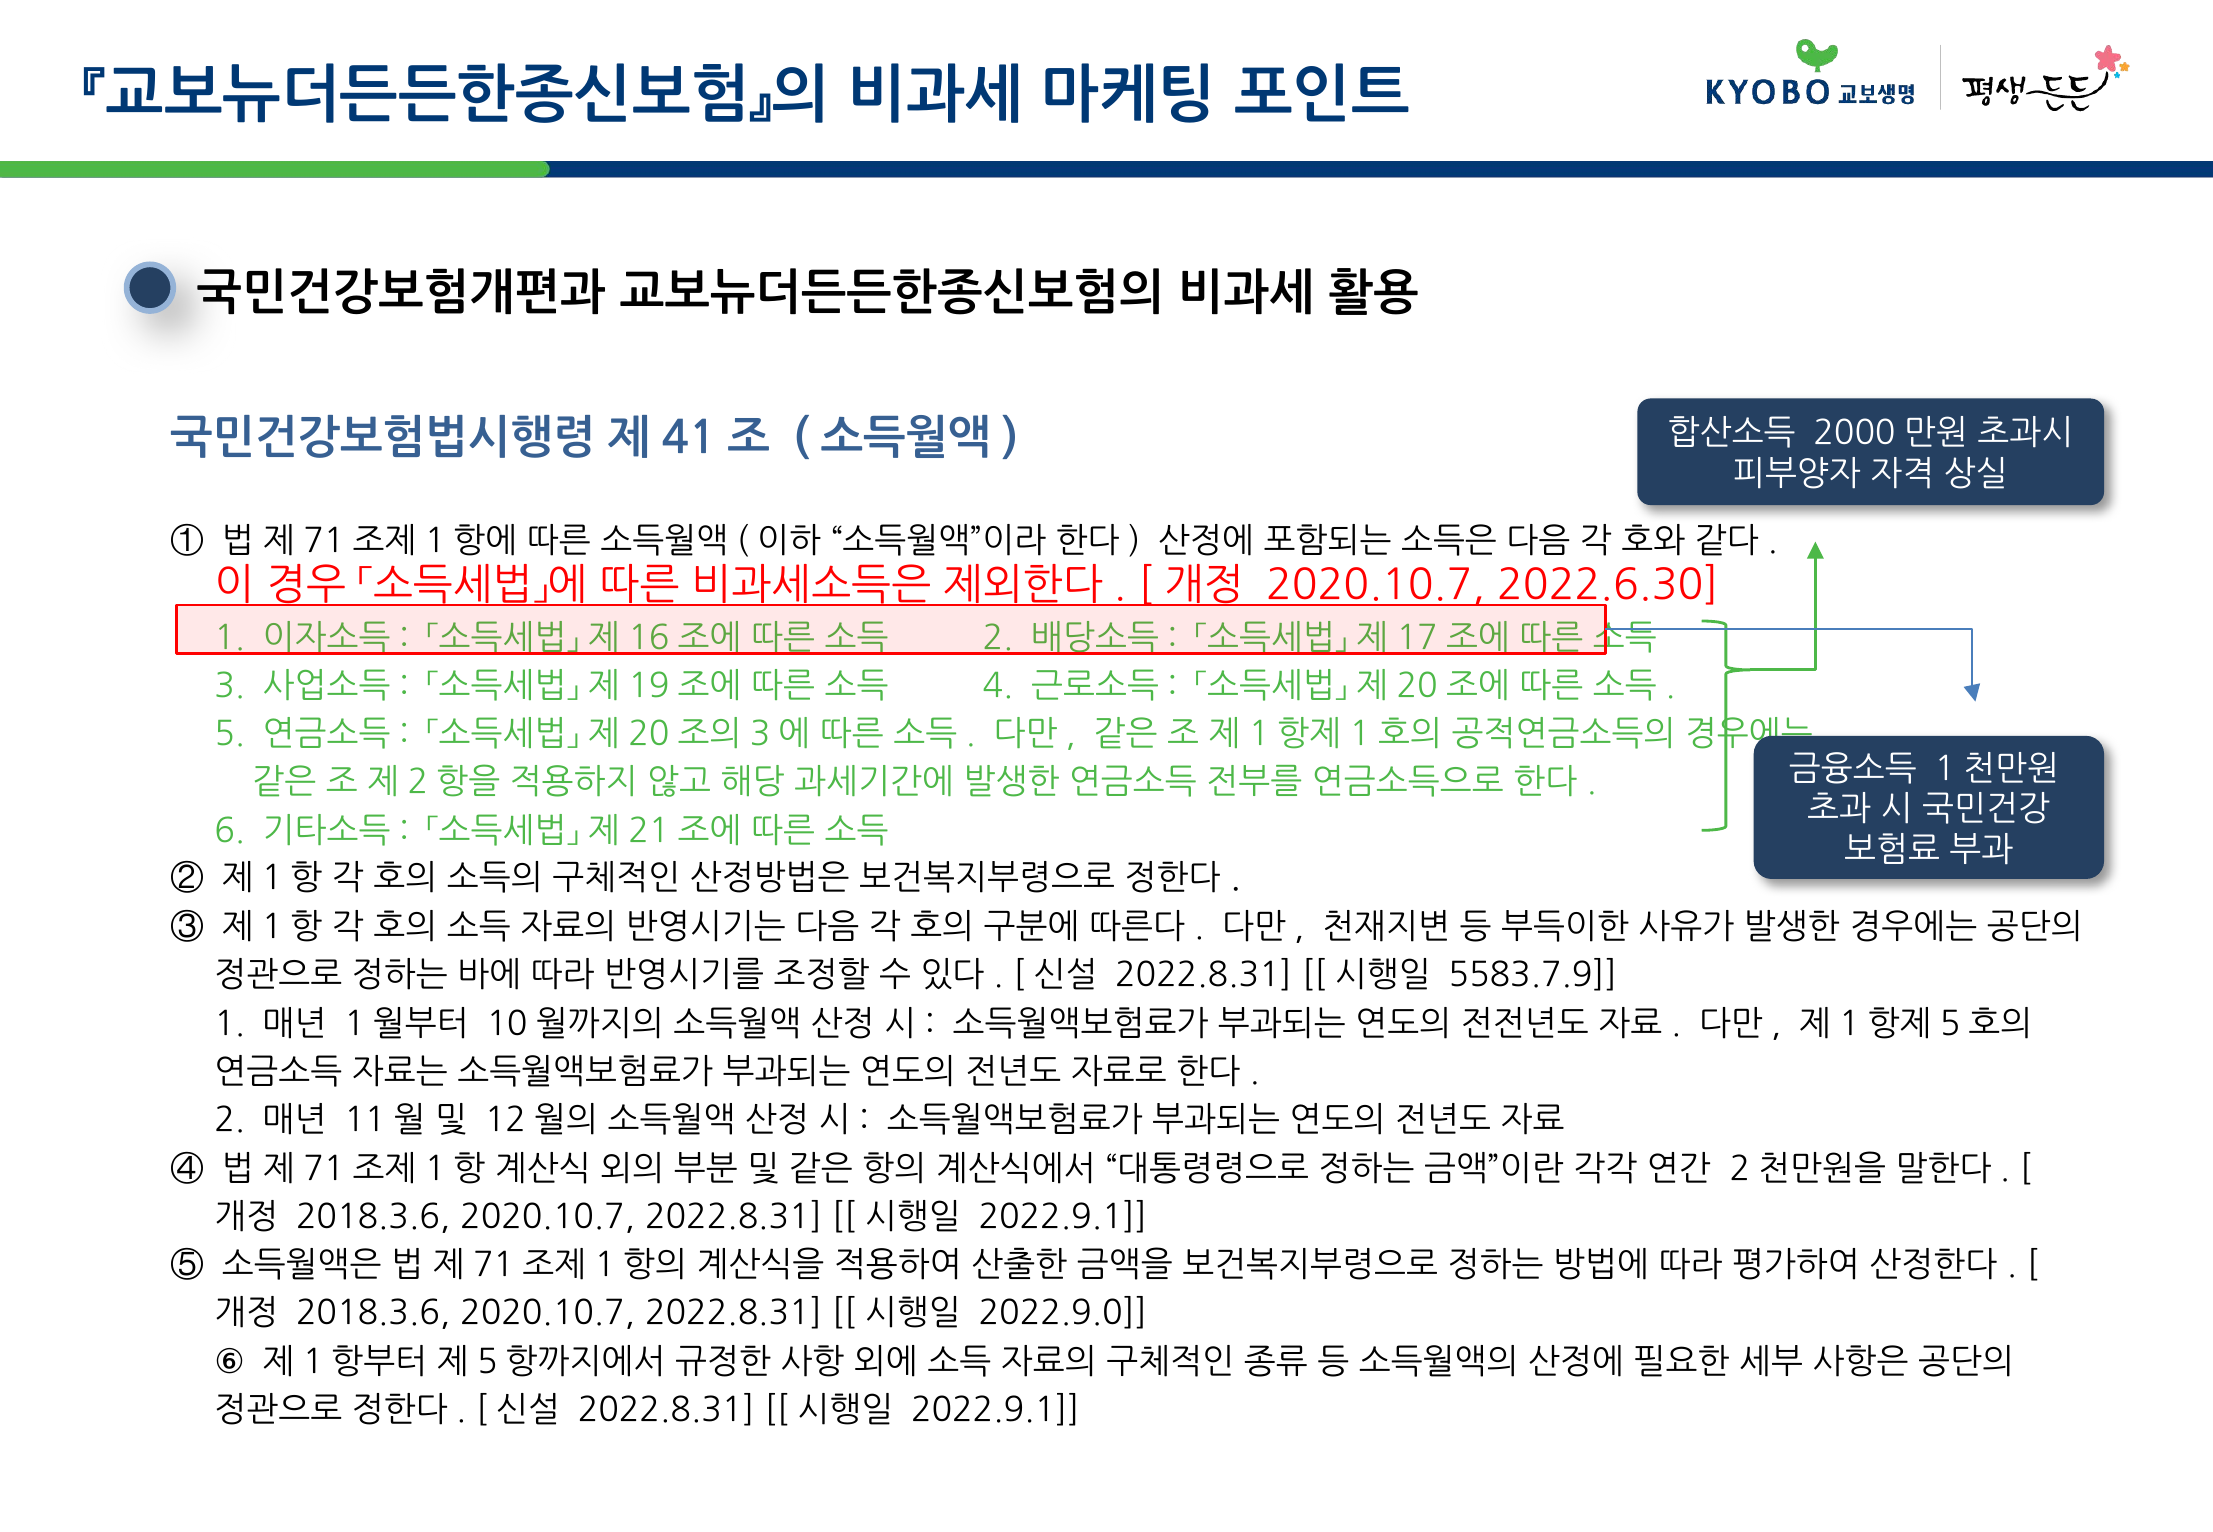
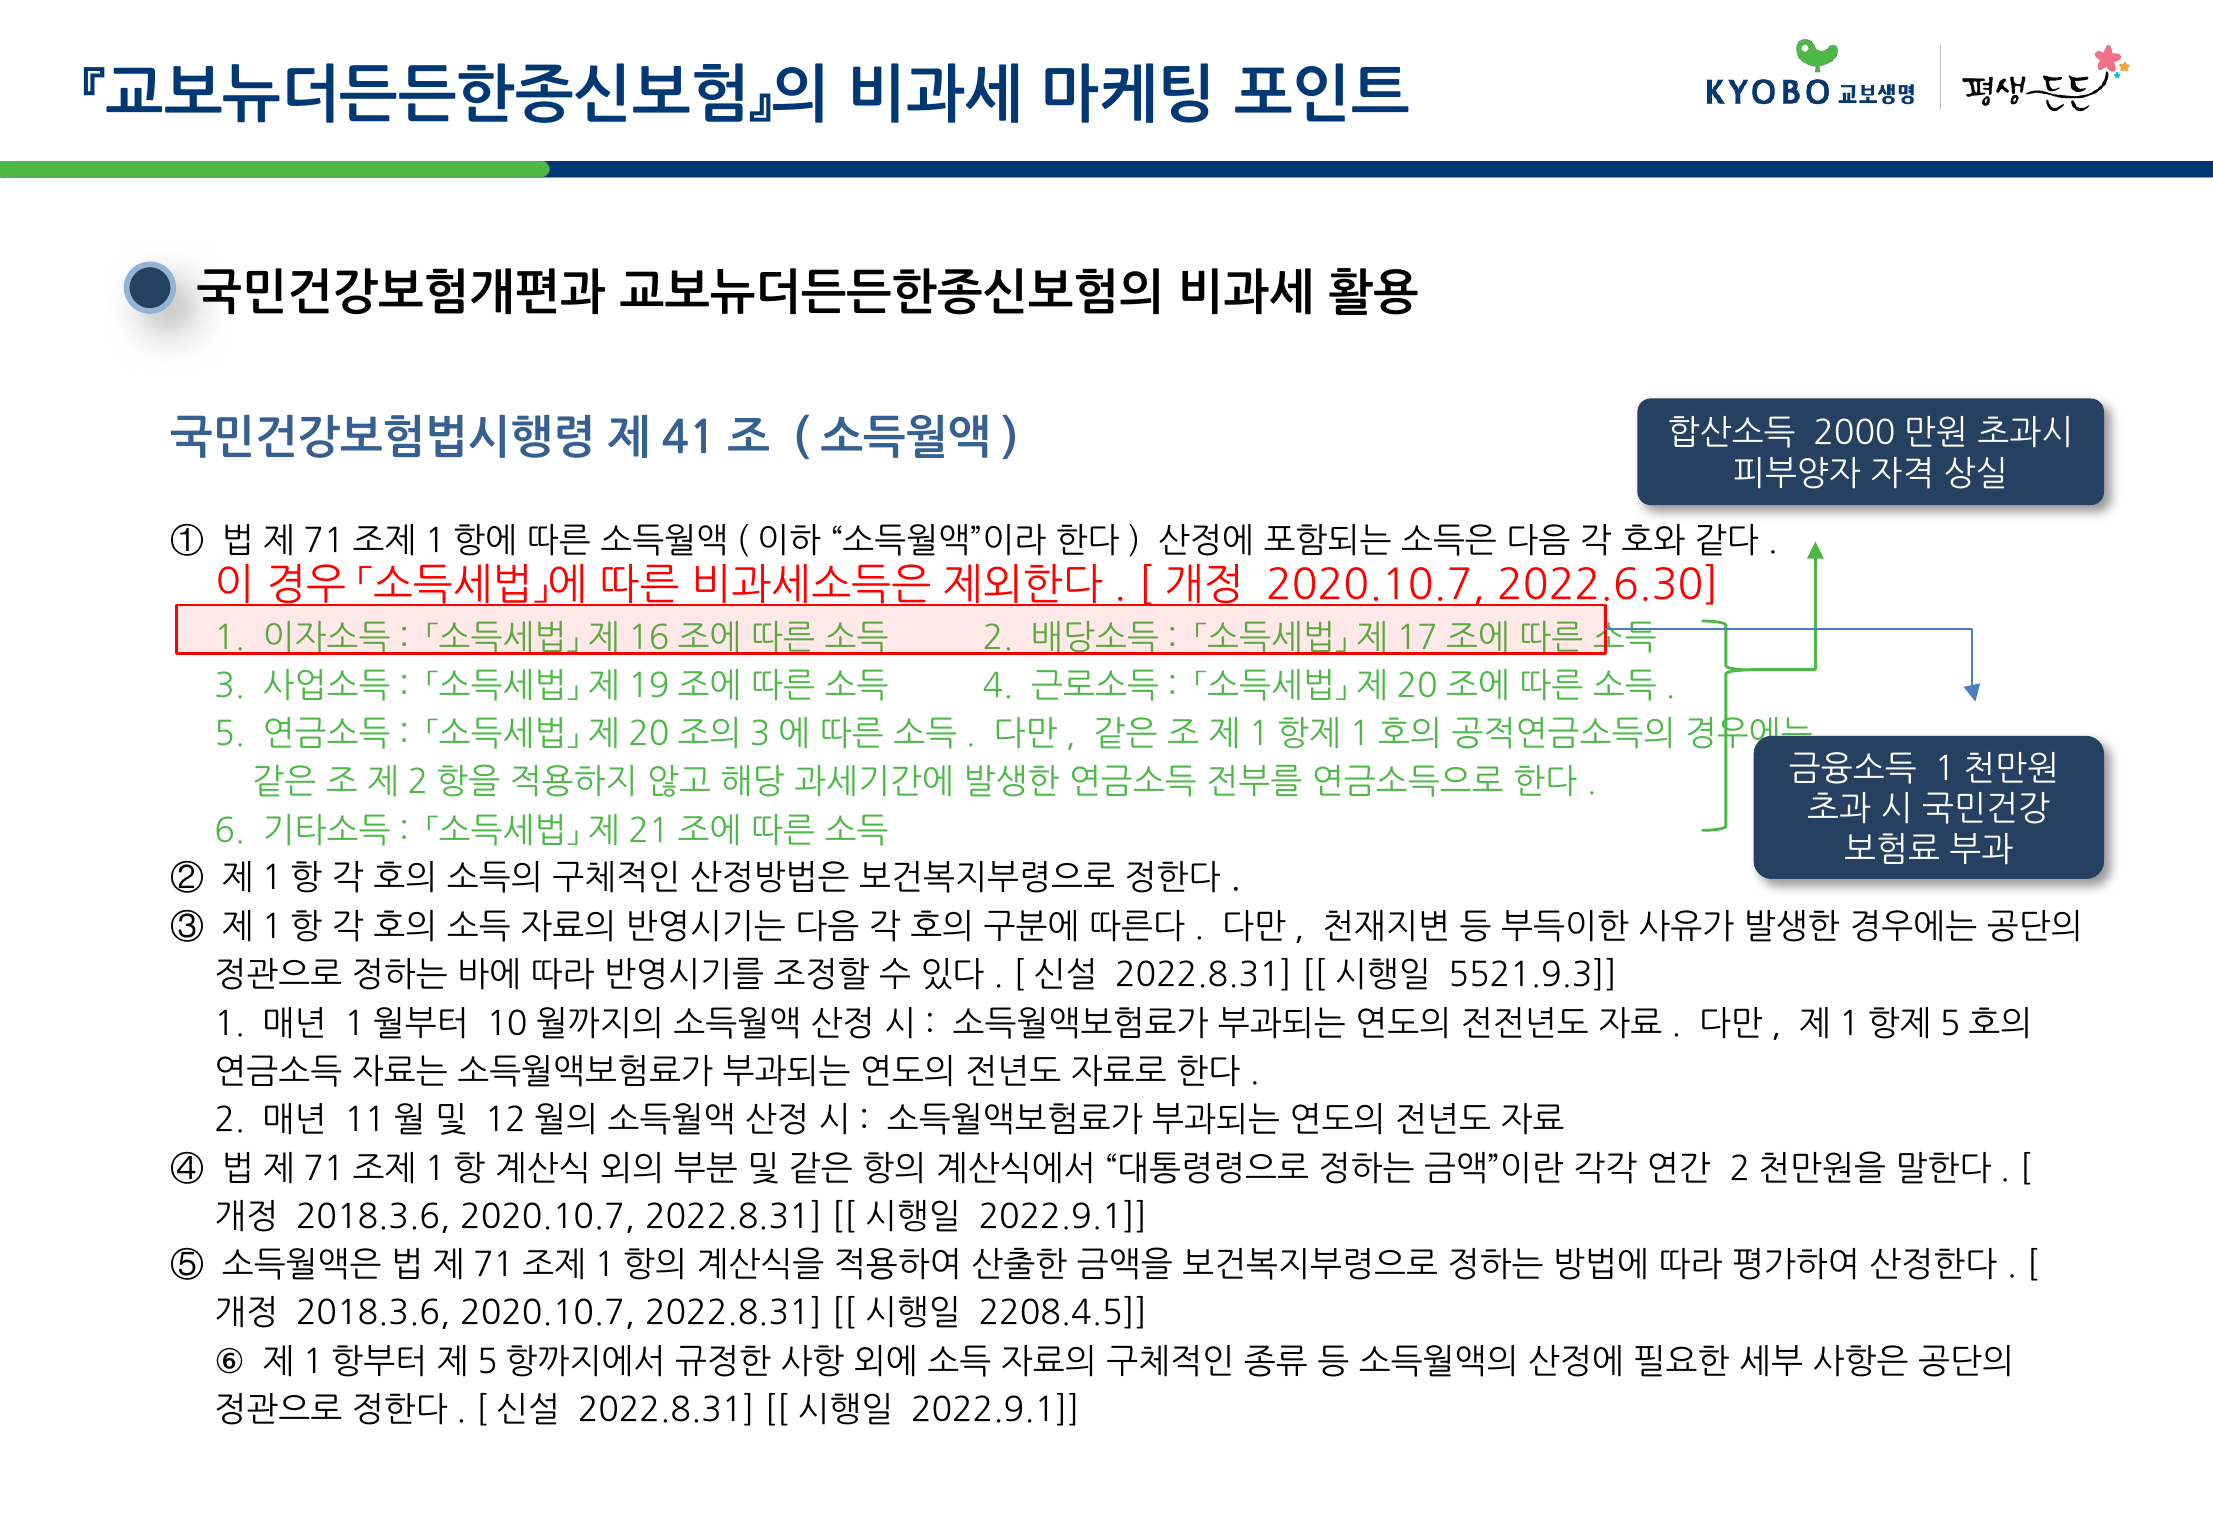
5583.7.9: 5583.7.9 -> 5521.9.3 (1533, 976)
2022.9.0: 2022.9.0 -> 2208.4.5 (1063, 1314)
